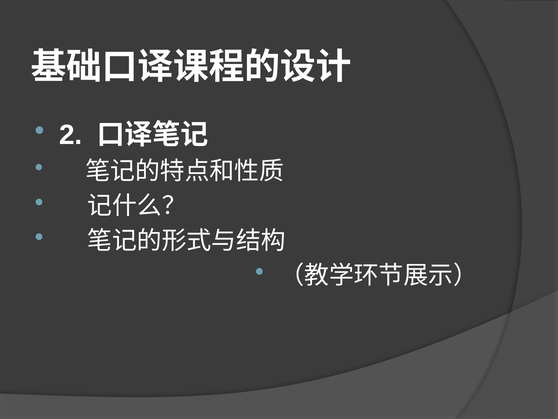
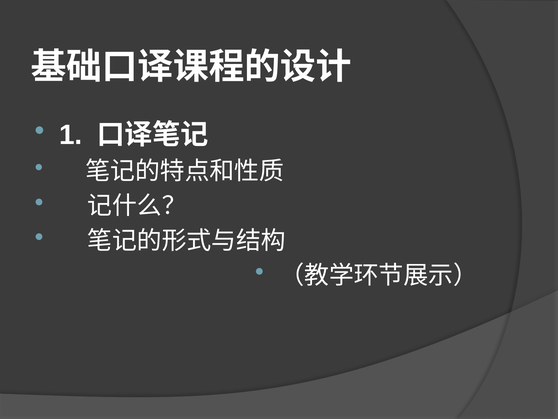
2: 2 -> 1 (71, 135)
